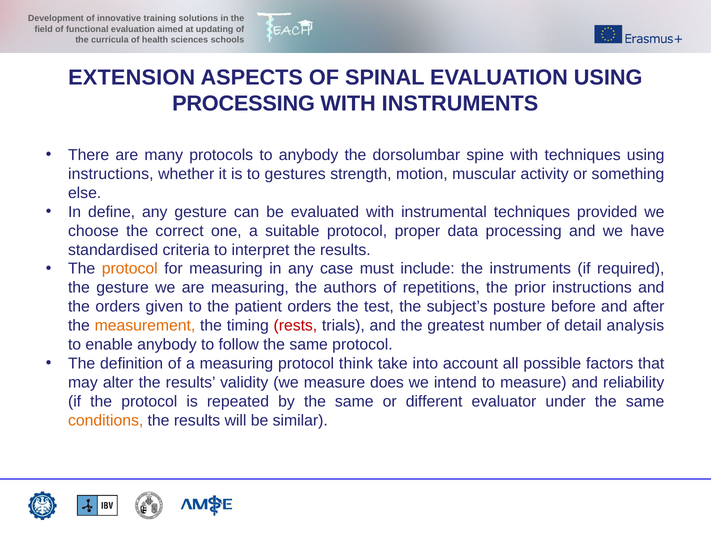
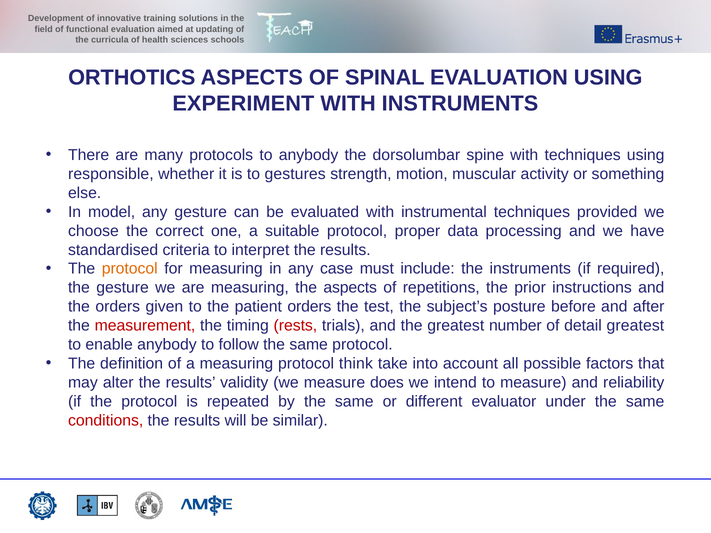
EXTENSION: EXTENSION -> ORTHOTICS (132, 77)
PROCESSING: PROCESSING -> EXPERIMENT (243, 104)
instructions: instructions -> responsible (111, 174)
define: define -> model (112, 212)
the authors: authors -> aspects (350, 288)
measurement colour: orange -> red (145, 326)
detail analysis: analysis -> greatest (635, 326)
conditions colour: orange -> red (106, 421)
